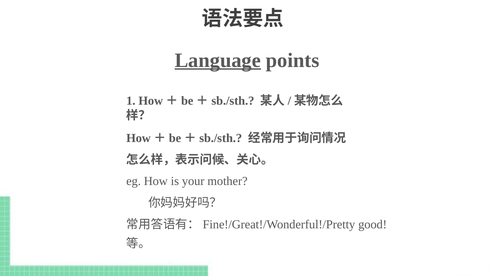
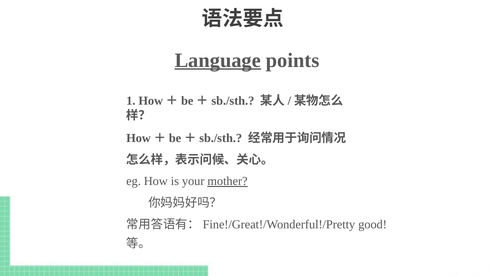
mother underline: none -> present (227, 181)
